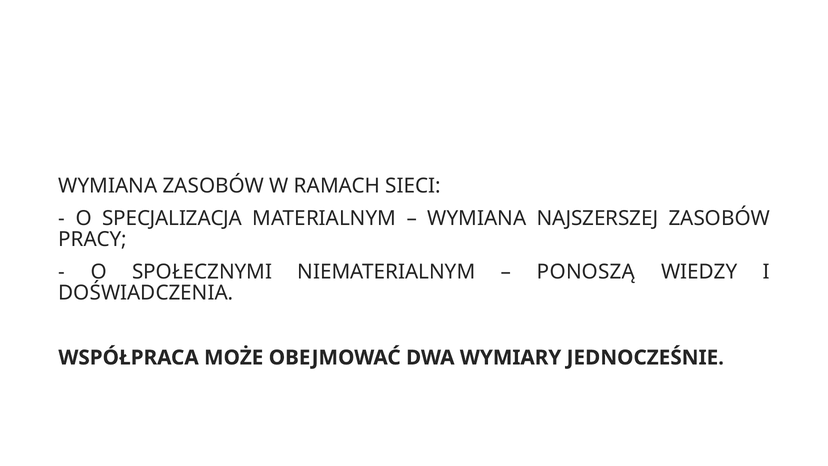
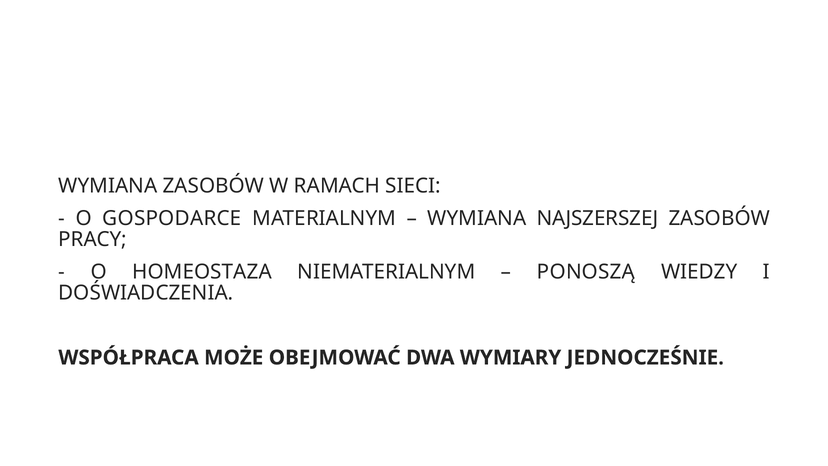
SPECJALIZACJA: SPECJALIZACJA -> GOSPODARCE (172, 218)
SPOŁECZNYMI: SPOŁECZNYMI -> HOMEOSTAZA (202, 272)
